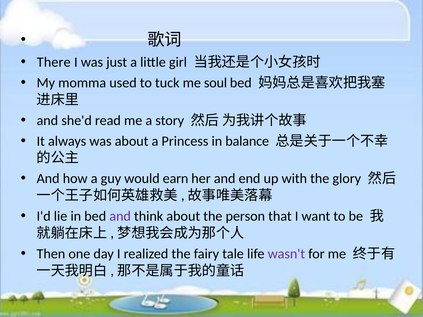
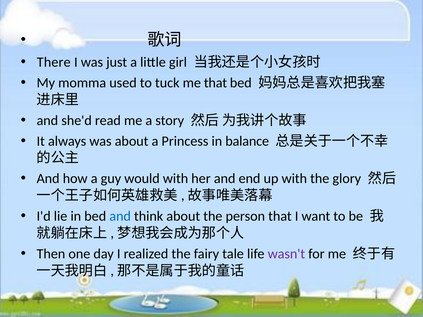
me soul: soul -> that (216, 83)
would earn: earn -> with (176, 179)
and colour: purple -> blue (120, 216)
